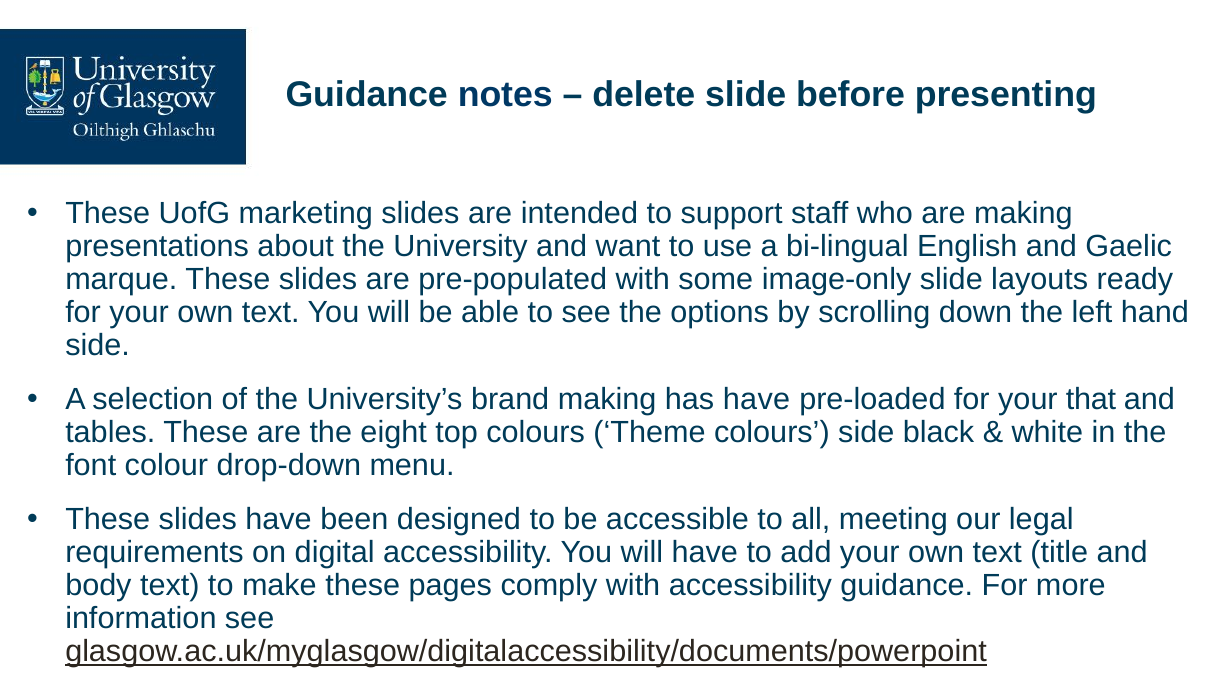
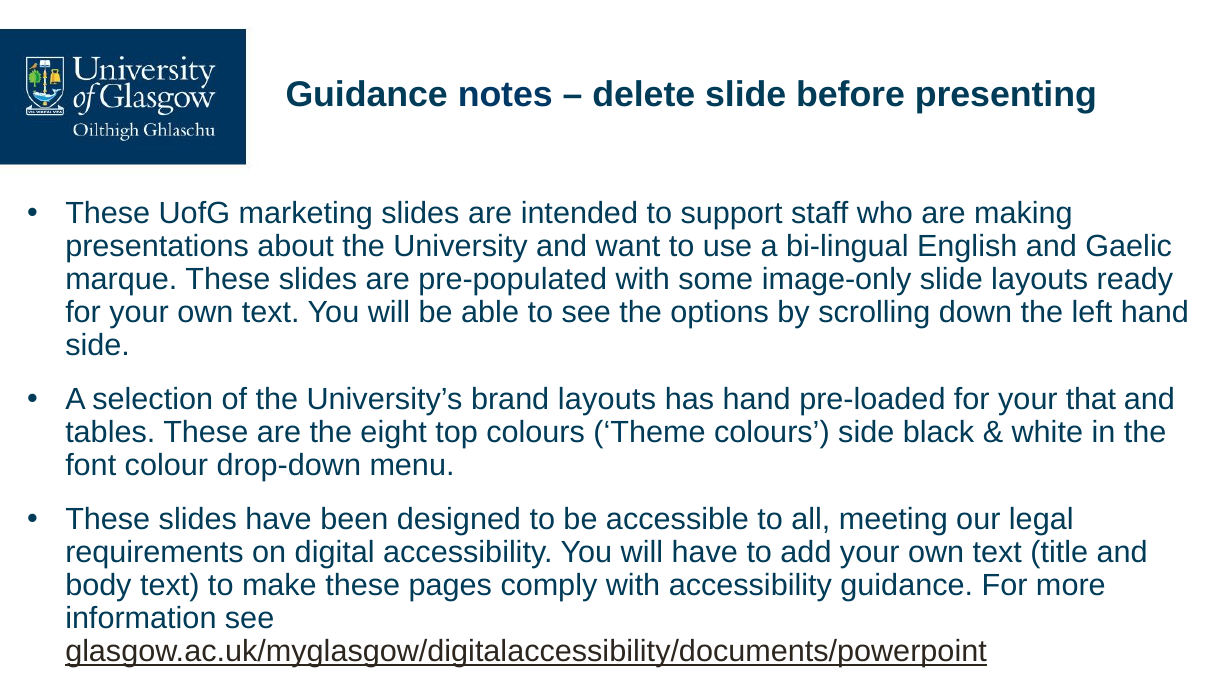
brand making: making -> layouts (607, 400)
has have: have -> hand (757, 400)
